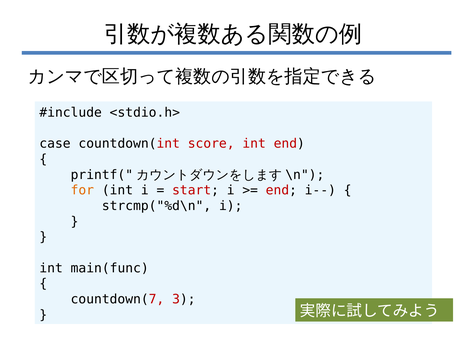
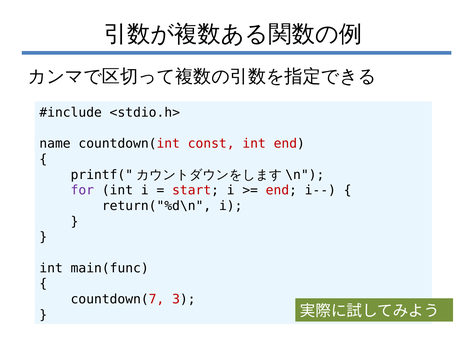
case: case -> name (55, 143)
score: score -> const (211, 143)
for colour: orange -> purple (82, 190)
strcmp("%d\n: strcmp("%d\n -> return("%d\n (157, 206)
